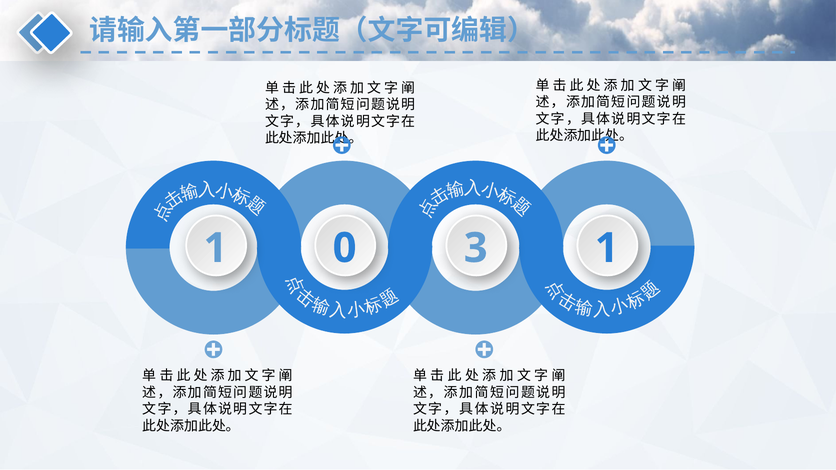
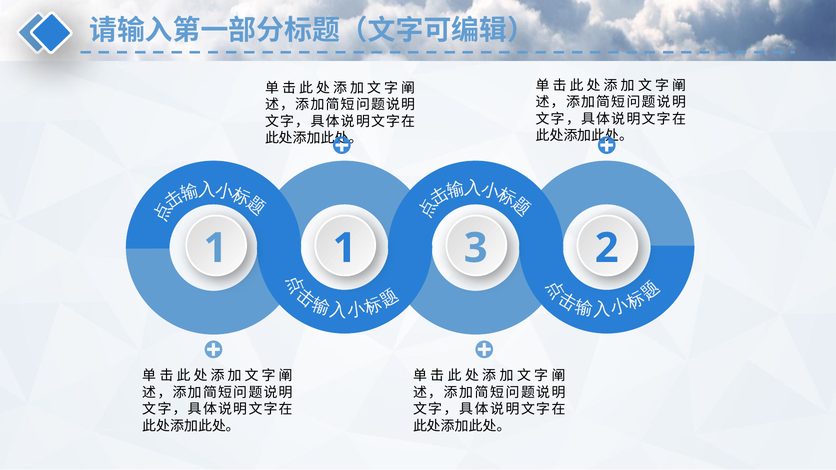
1 0: 0 -> 1 (345, 248)
3 1: 1 -> 2 (607, 248)
